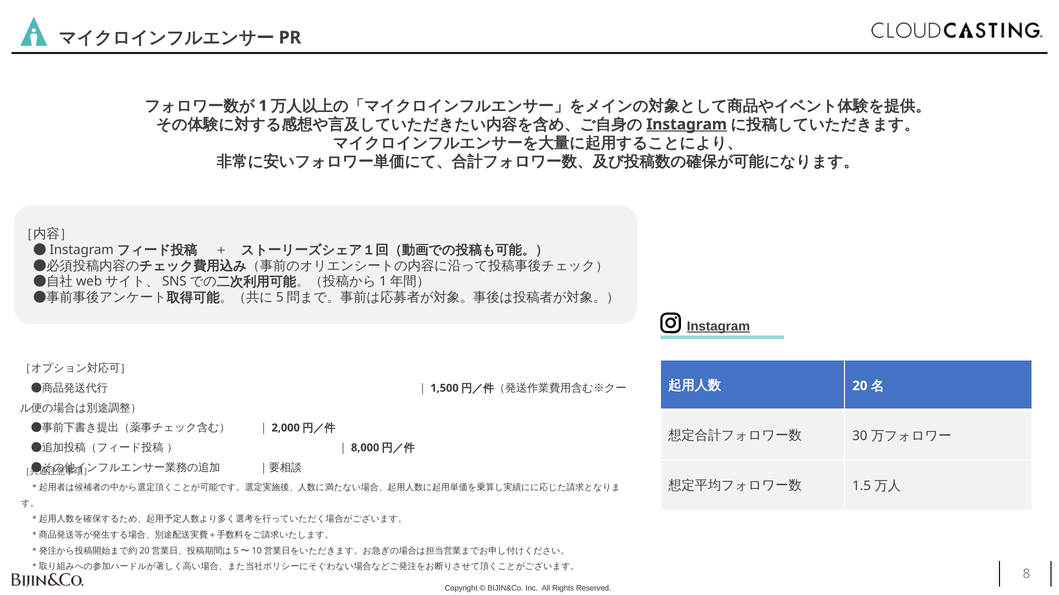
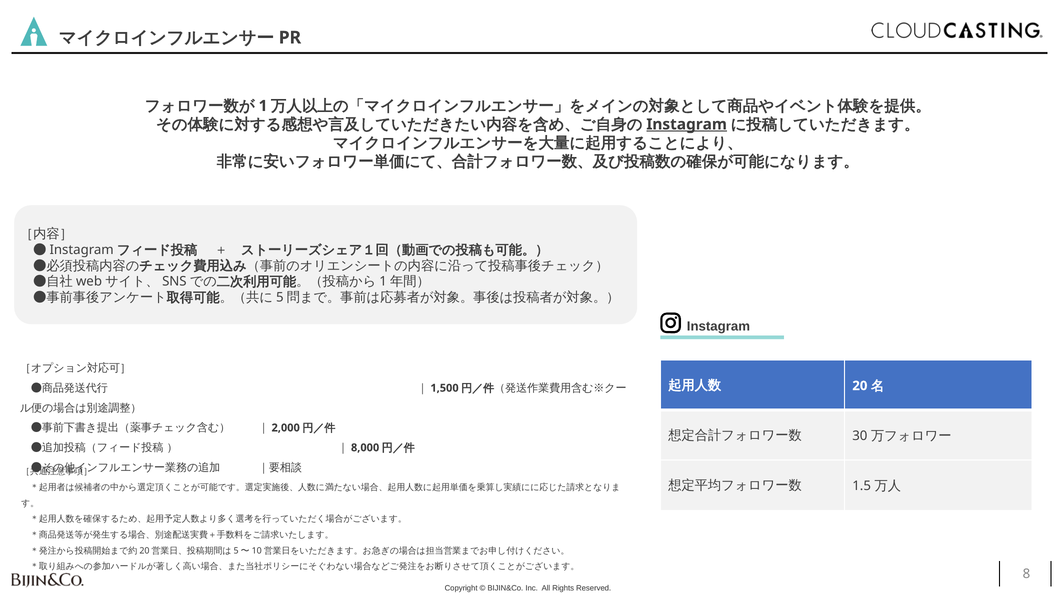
Instagram underline: present -> none (718, 327)
